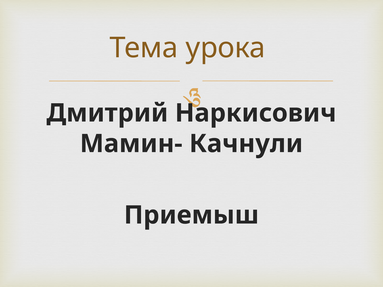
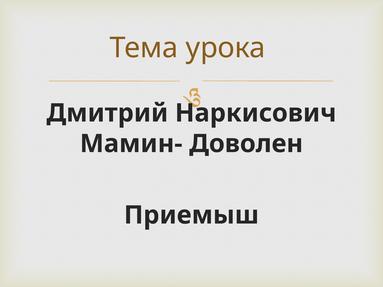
Качнули: Качнули -> Доволен (246, 144)
